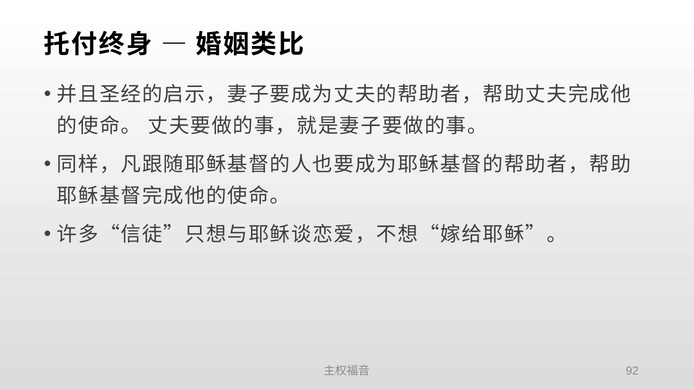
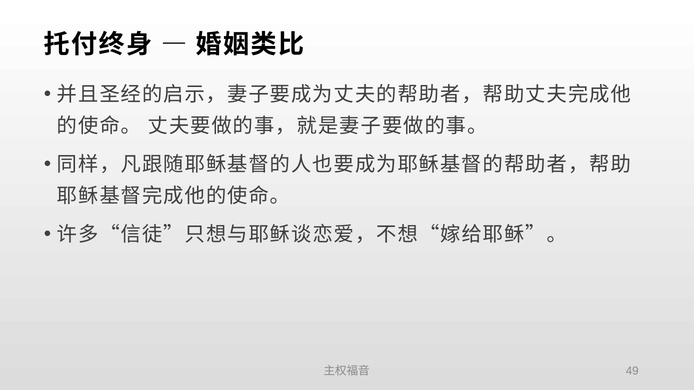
92: 92 -> 49 (632, 371)
